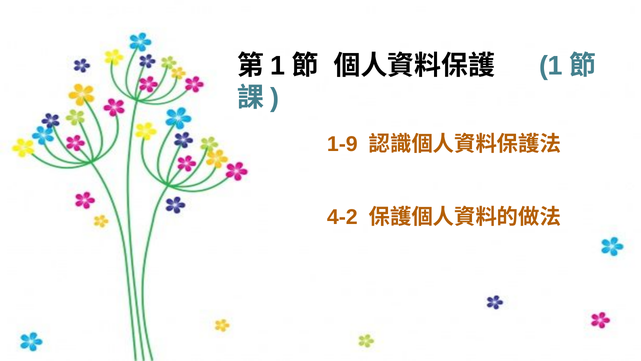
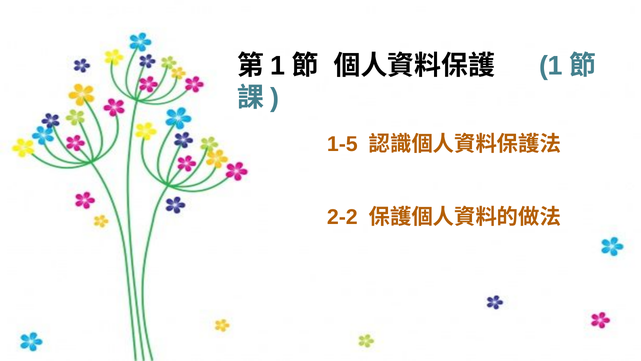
1-9: 1-9 -> 1-5 (342, 144)
4-2: 4-2 -> 2-2 (342, 217)
